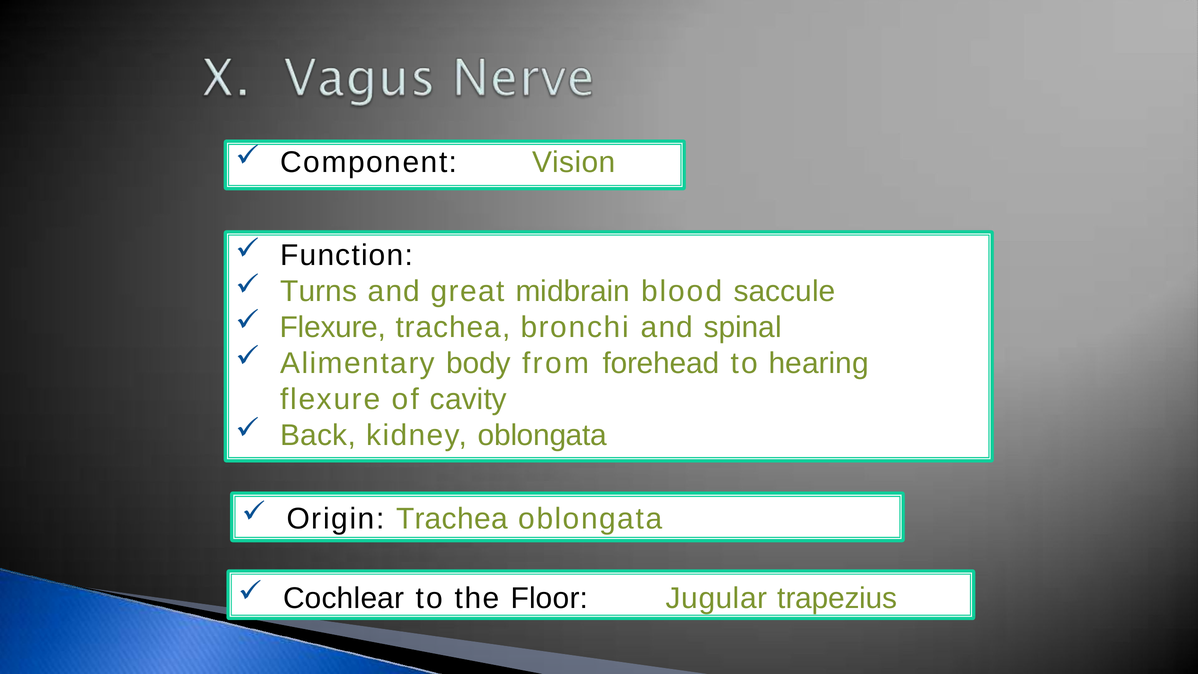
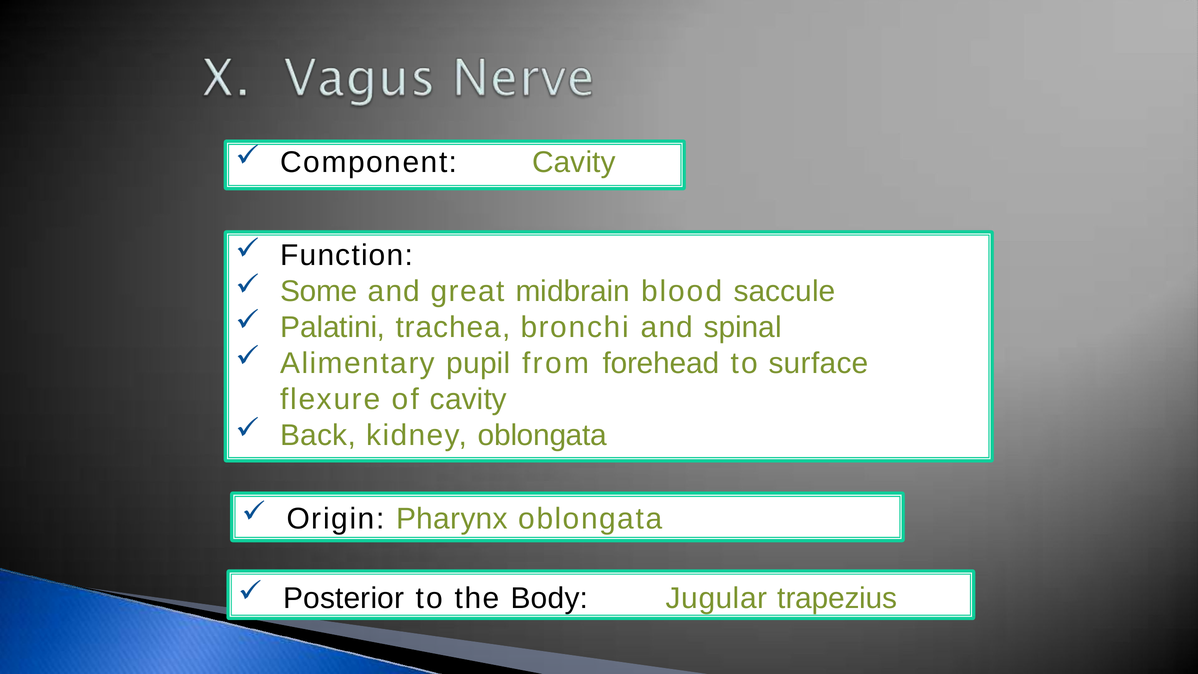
Component Vision: Vision -> Cavity (574, 162)
Turns: Turns -> Some (319, 291)
Flexure: Flexure -> Palatini (333, 327)
body: body -> pupil (478, 363)
hearing: hearing -> surface (819, 363)
Origin Trachea: Trachea -> Pharynx (452, 519)
Cochlear: Cochlear -> Posterior (344, 598)
Floor: Floor -> Body (549, 598)
